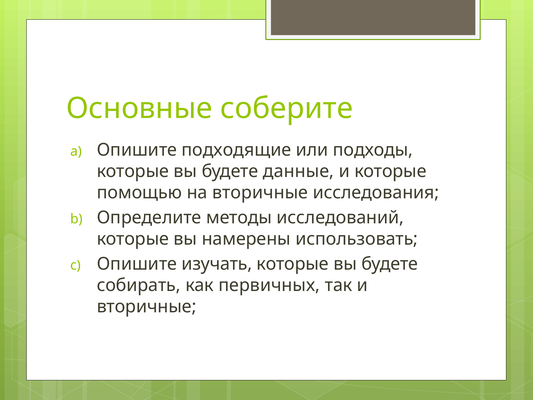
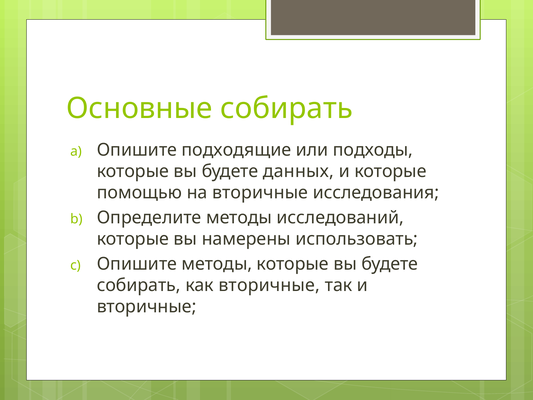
Основные соберите: соберите -> собирать (287, 108)
данные: данные -> данных (298, 171)
Опишите изучать: изучать -> методы (217, 264)
как первичных: первичных -> вторичные (269, 285)
